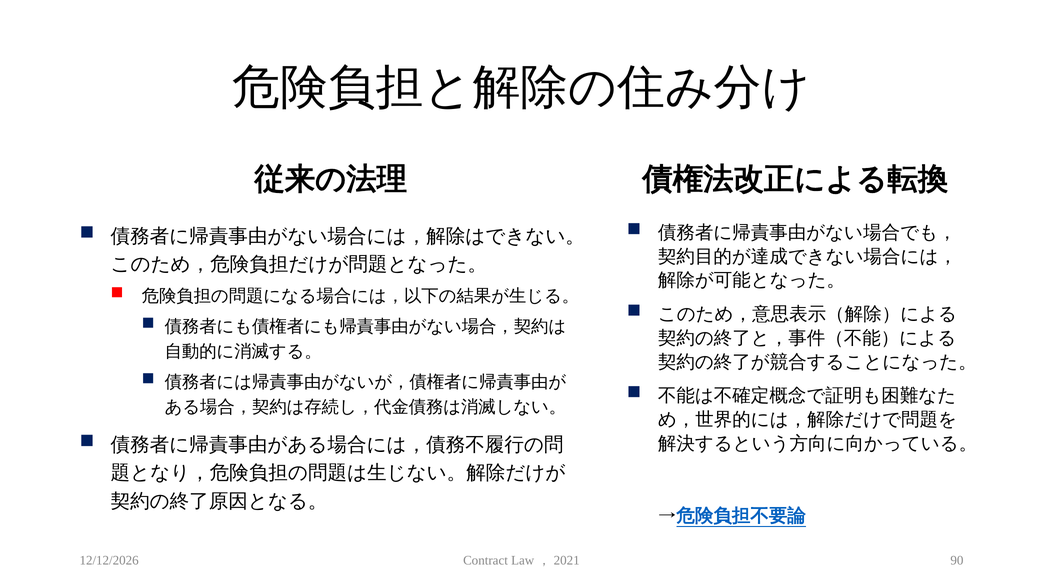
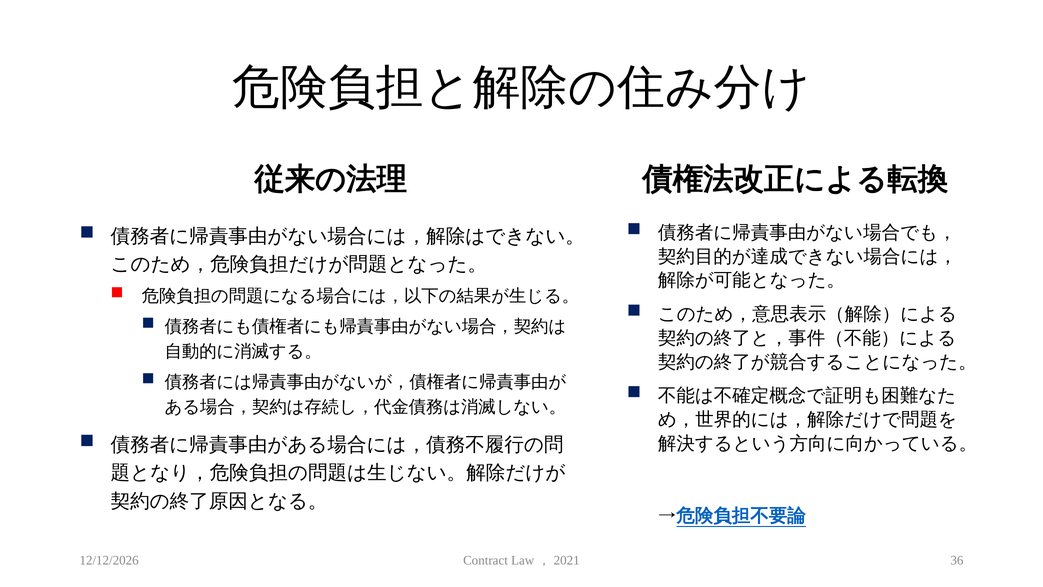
90: 90 -> 36 (957, 560)
